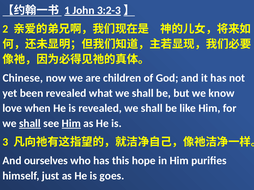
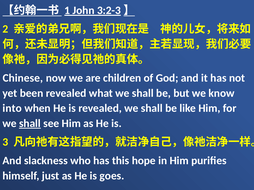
love: love -> into (12, 109)
Him underline: present -> none (71, 124)
ourselves: ourselves -> slackness (46, 161)
